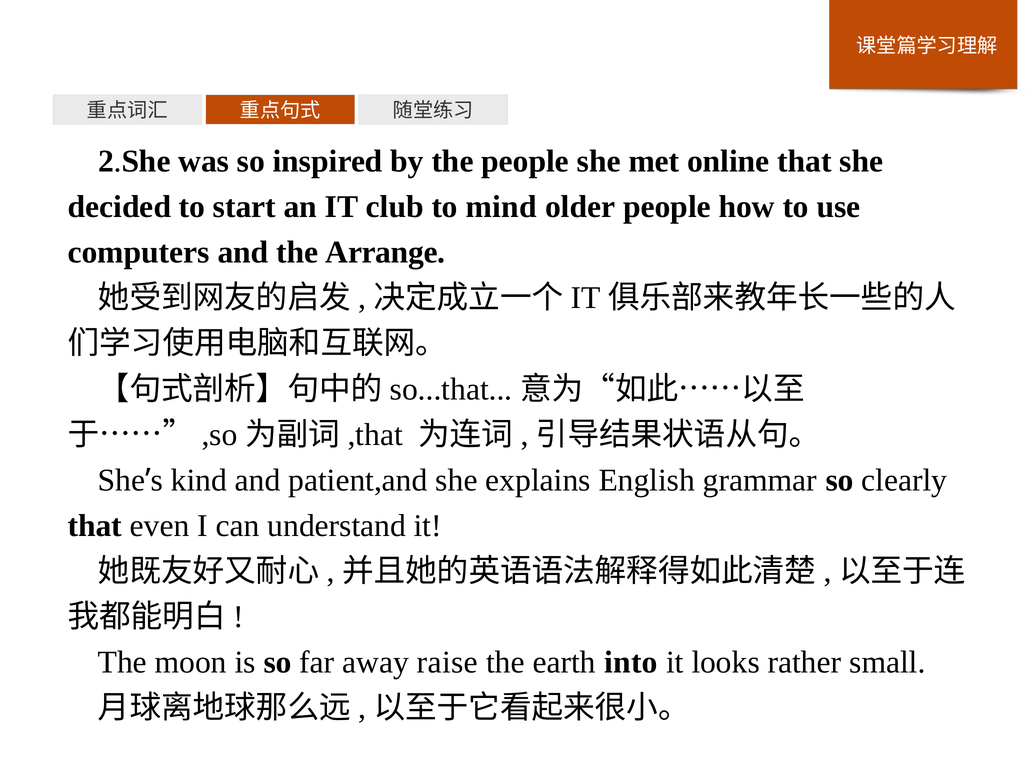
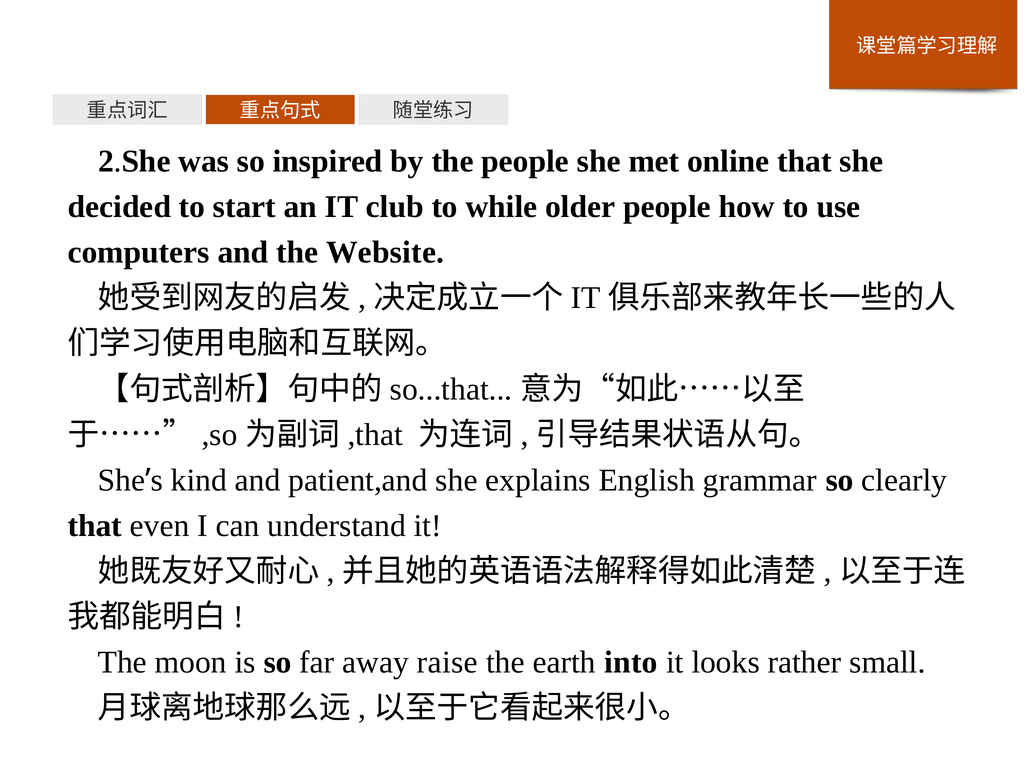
mind: mind -> while (502, 207)
Arrange: Arrange -> Website (385, 252)
